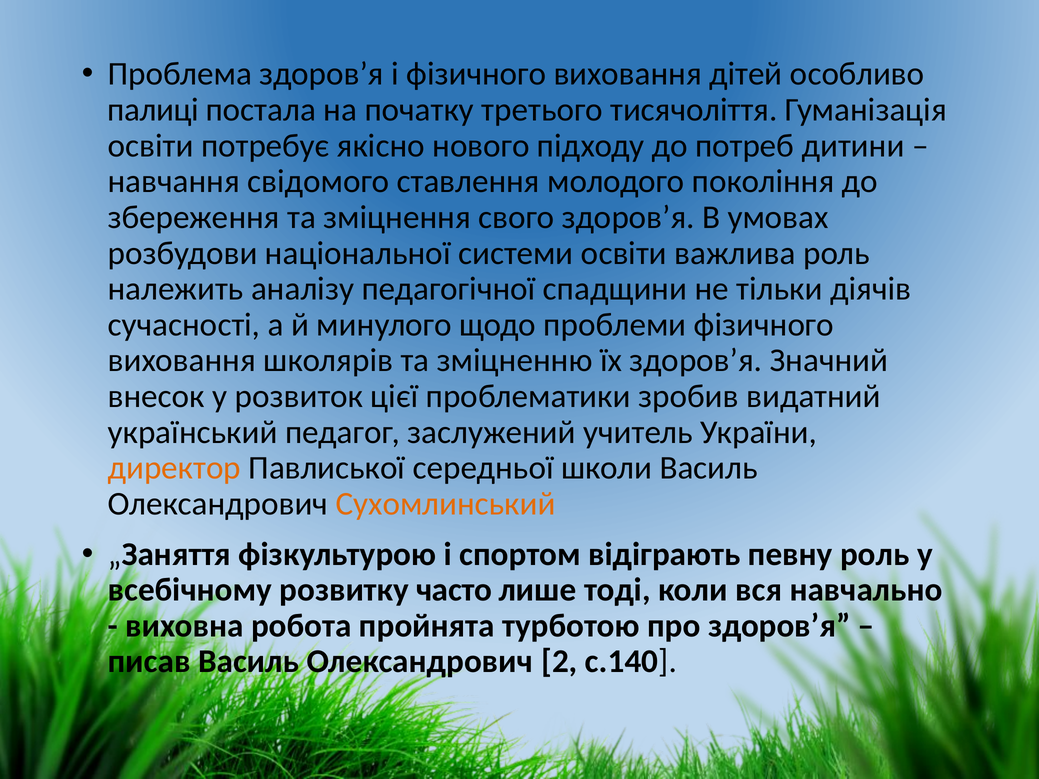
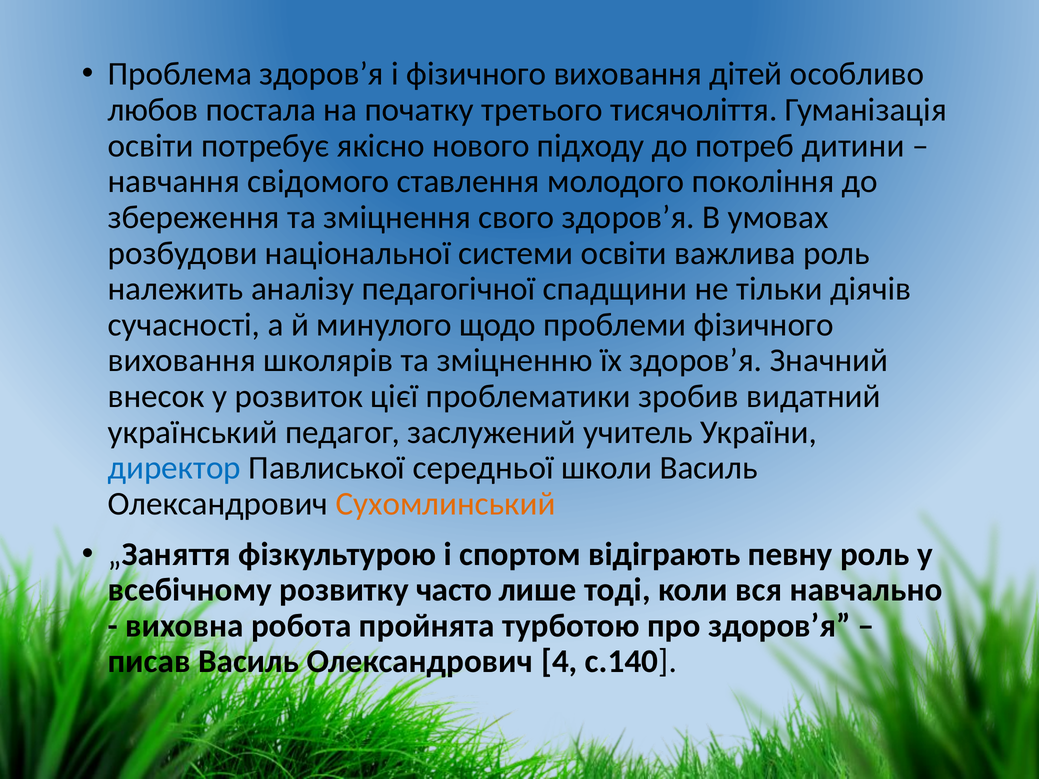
палиці: палиці -> любов (153, 110)
директор colour: orange -> blue (174, 468)
2: 2 -> 4 (559, 662)
